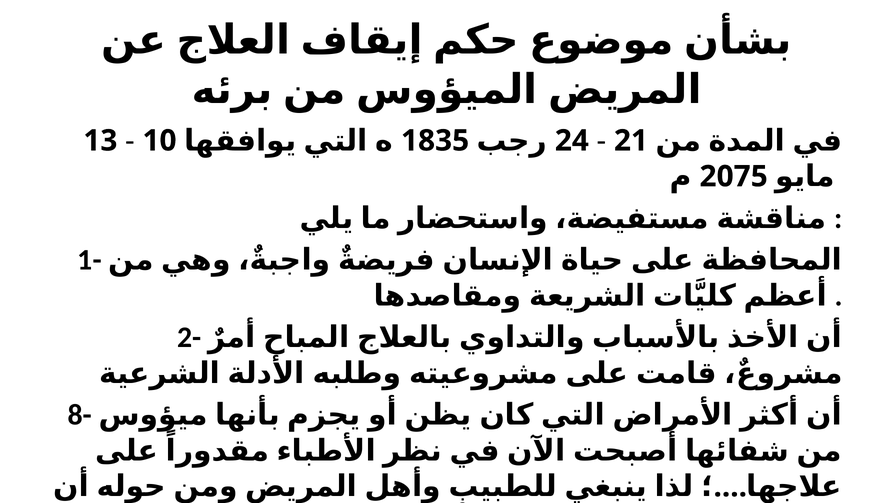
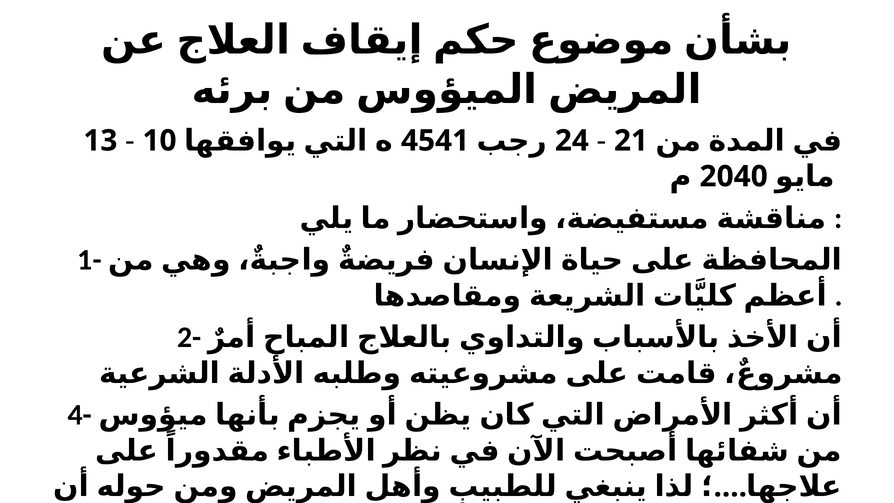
1835: 1835 -> 4541 (435, 141)
2075: 2075 -> 2040 (734, 176)
8-: 8- -> 4- (80, 415)
